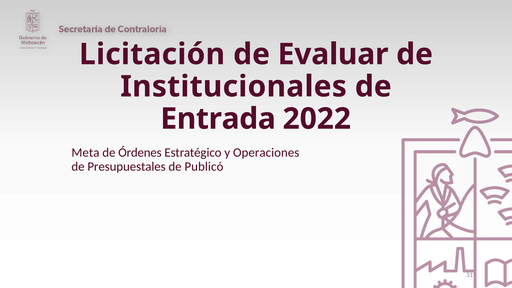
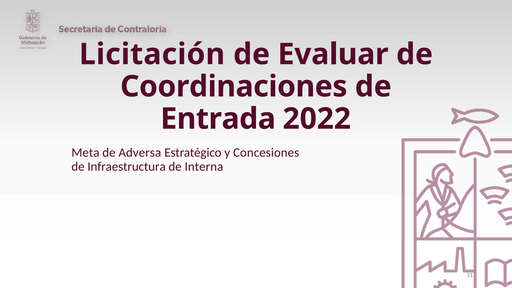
Institucionales: Institucionales -> Coordinaciones (234, 87)
Órdenes: Órdenes -> Adversa (140, 153)
Operaciones: Operaciones -> Concesiones (266, 153)
Presupuestales: Presupuestales -> Infraestructura (127, 167)
Publicó: Publicó -> Interna (204, 167)
